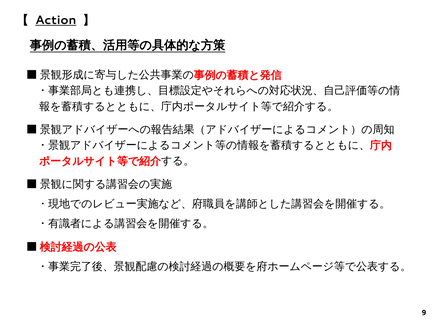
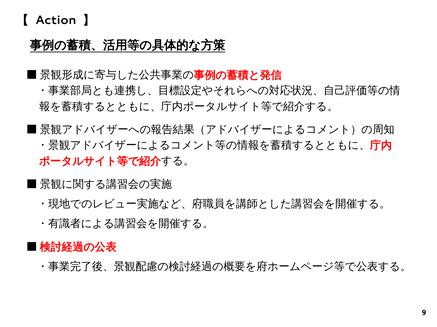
Action underline: present -> none (56, 20)
